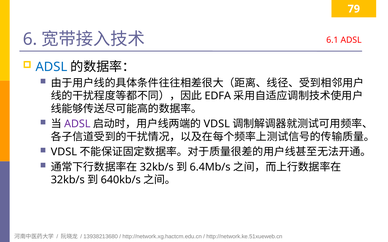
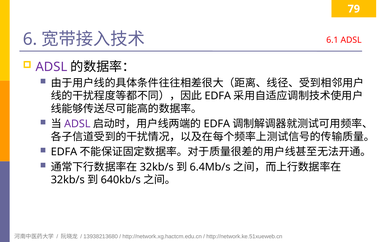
ADSL colour: blue -> purple (52, 67)
VDSL: VDSL -> EDFA (217, 124)
VDSL: VDSL -> EDFA (64, 152)
